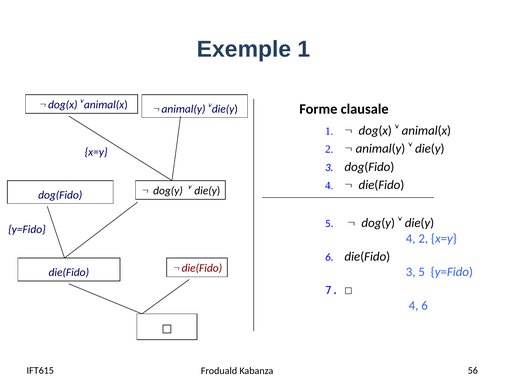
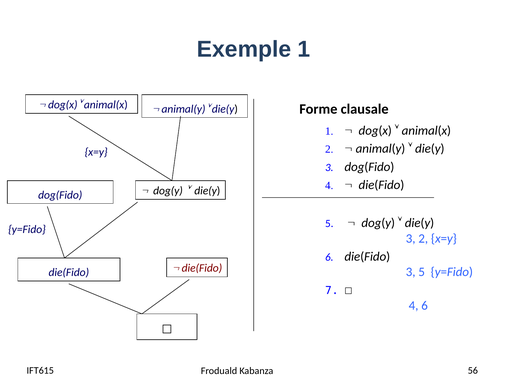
4: 4 -> 3 (411, 238)
